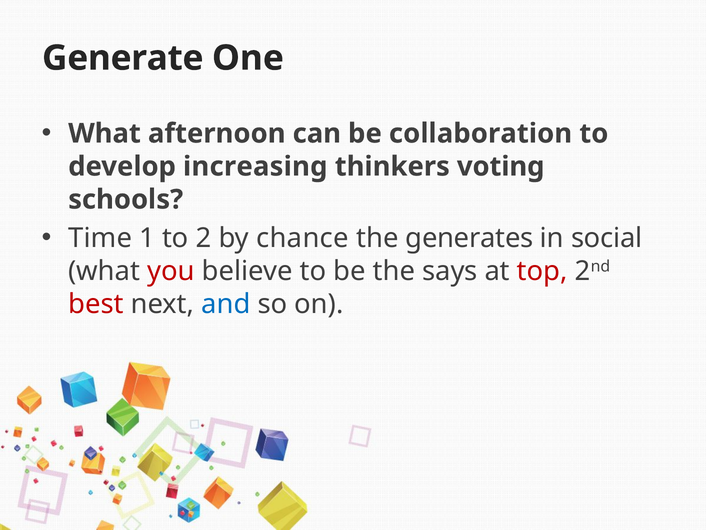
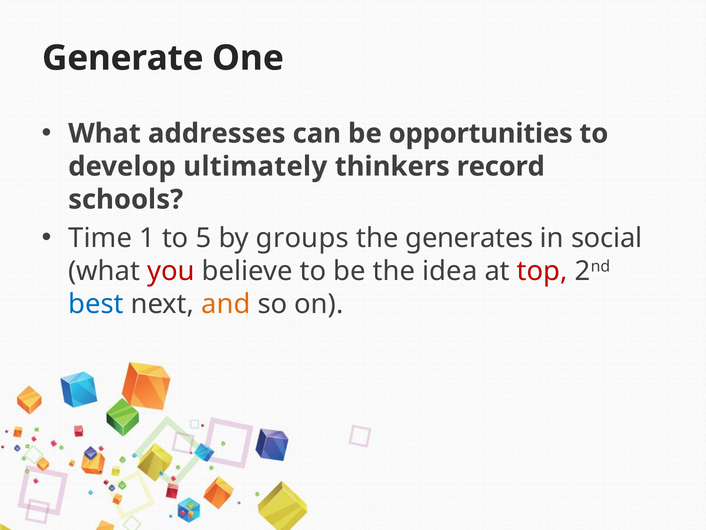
afternoon: afternoon -> addresses (217, 133)
collaboration: collaboration -> opportunities (481, 133)
increasing: increasing -> ultimately (255, 166)
voting: voting -> record (501, 166)
2: 2 -> 5 (204, 238)
chance: chance -> groups (302, 238)
says: says -> idea (450, 271)
best colour: red -> blue (96, 304)
and colour: blue -> orange (226, 304)
